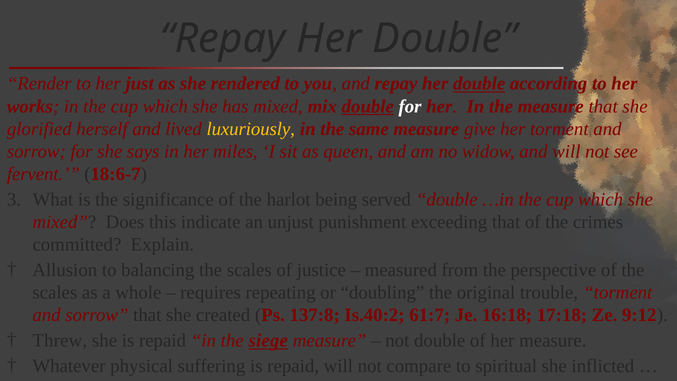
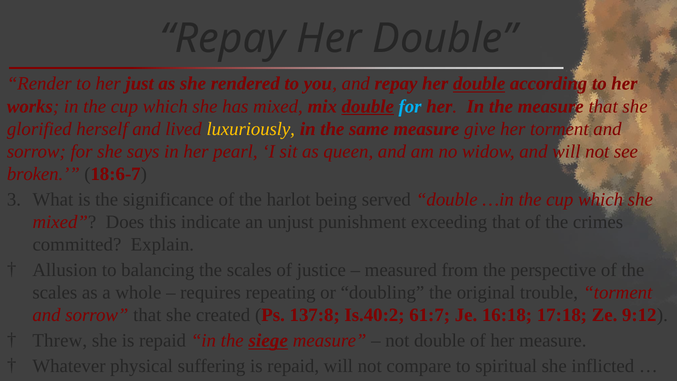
for colour: white -> light blue (410, 106)
miles: miles -> pearl (235, 151)
fervent: fervent -> broken (43, 174)
